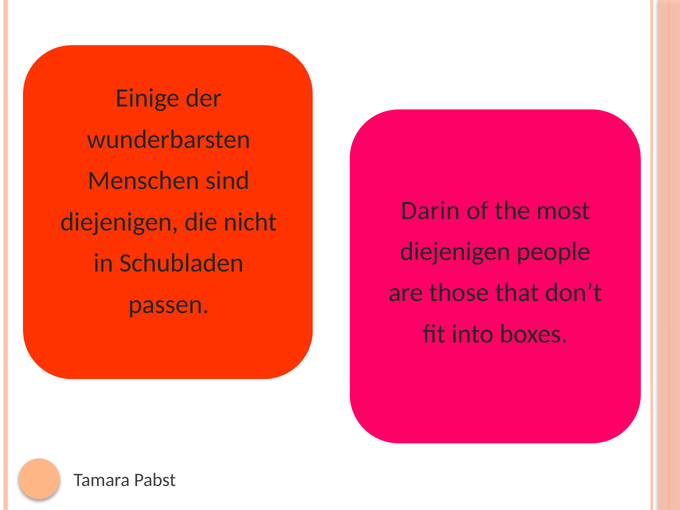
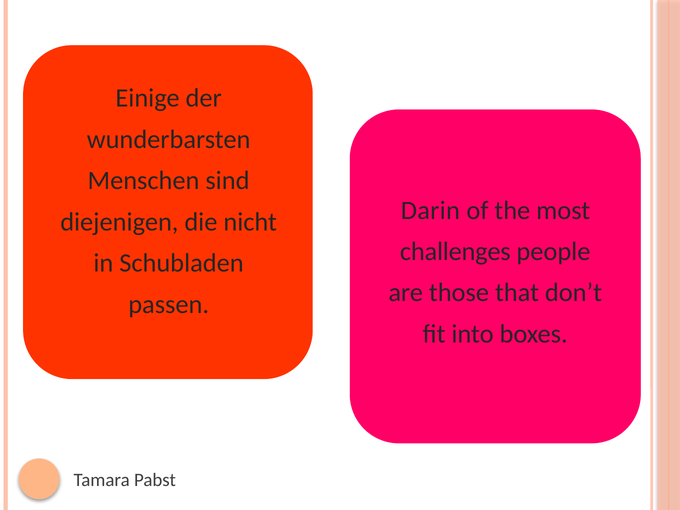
diejenigen: diejenigen -> challenges (455, 252)
